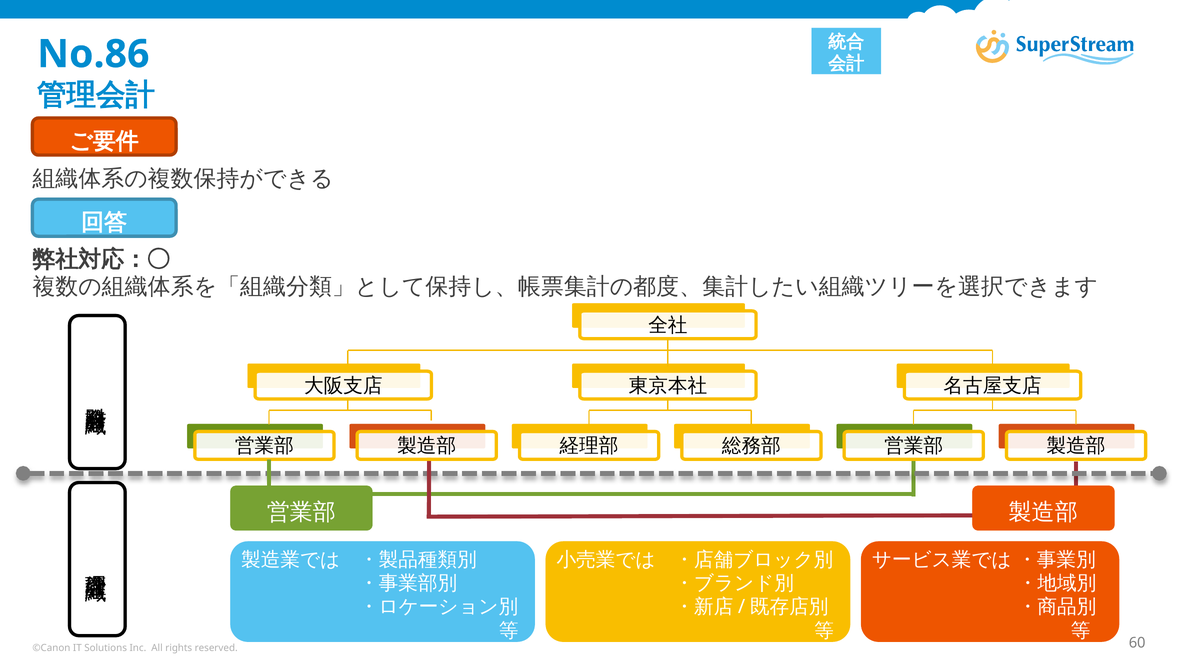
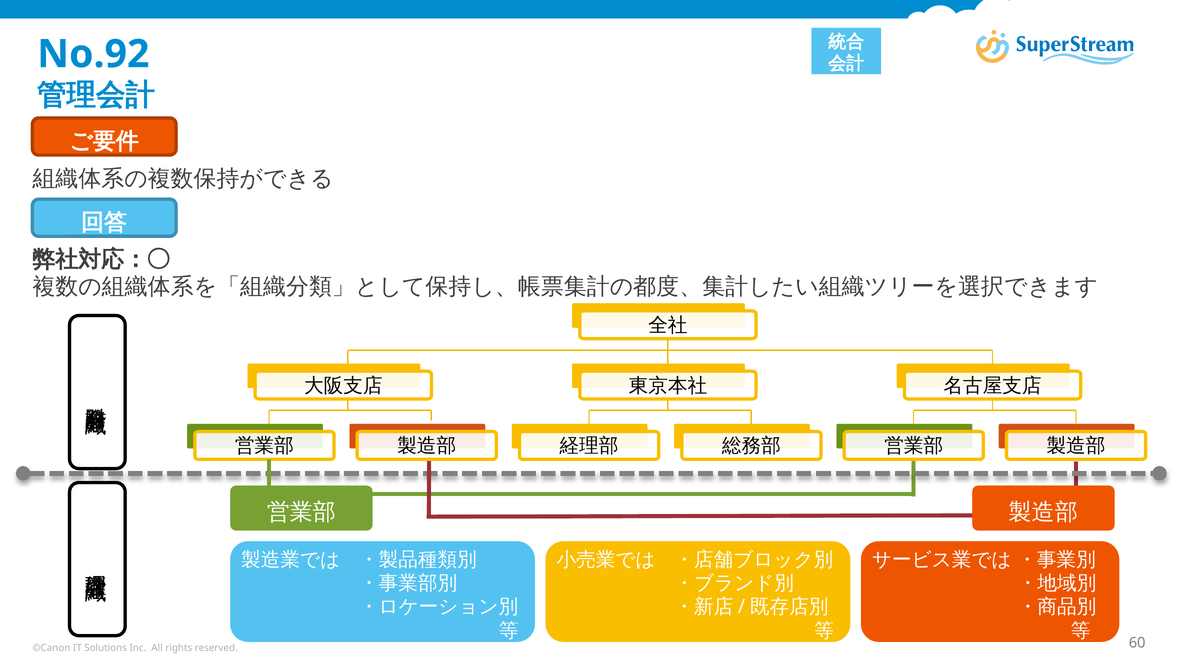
No.86: No.86 -> No.92 (93, 54)
